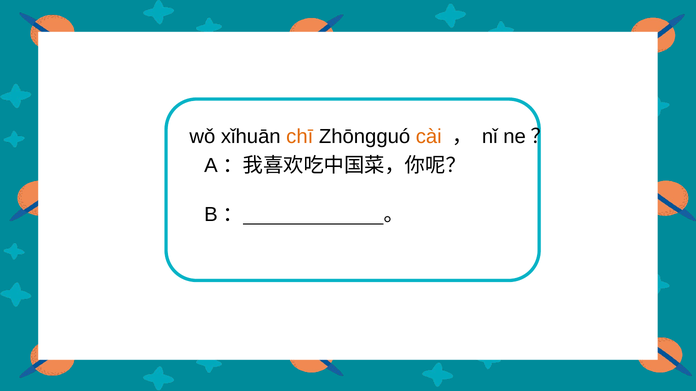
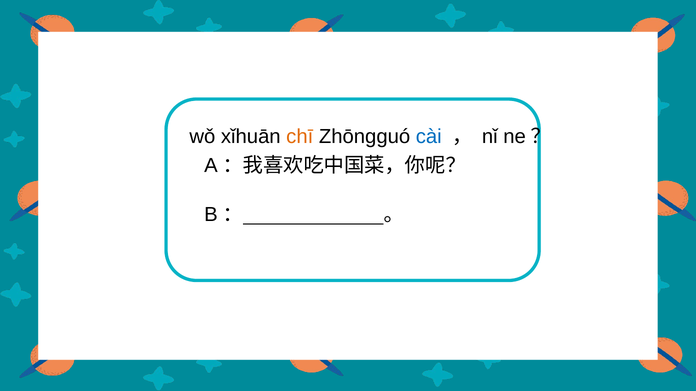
cài colour: orange -> blue (429, 137)
